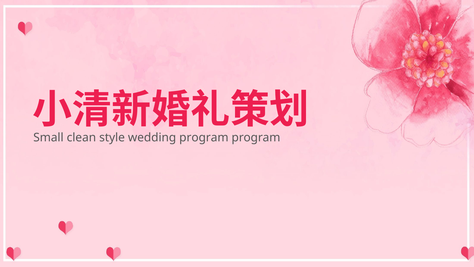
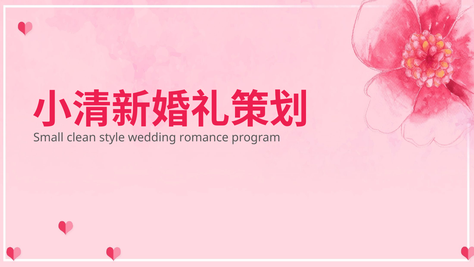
wedding program: program -> romance (204, 137)
